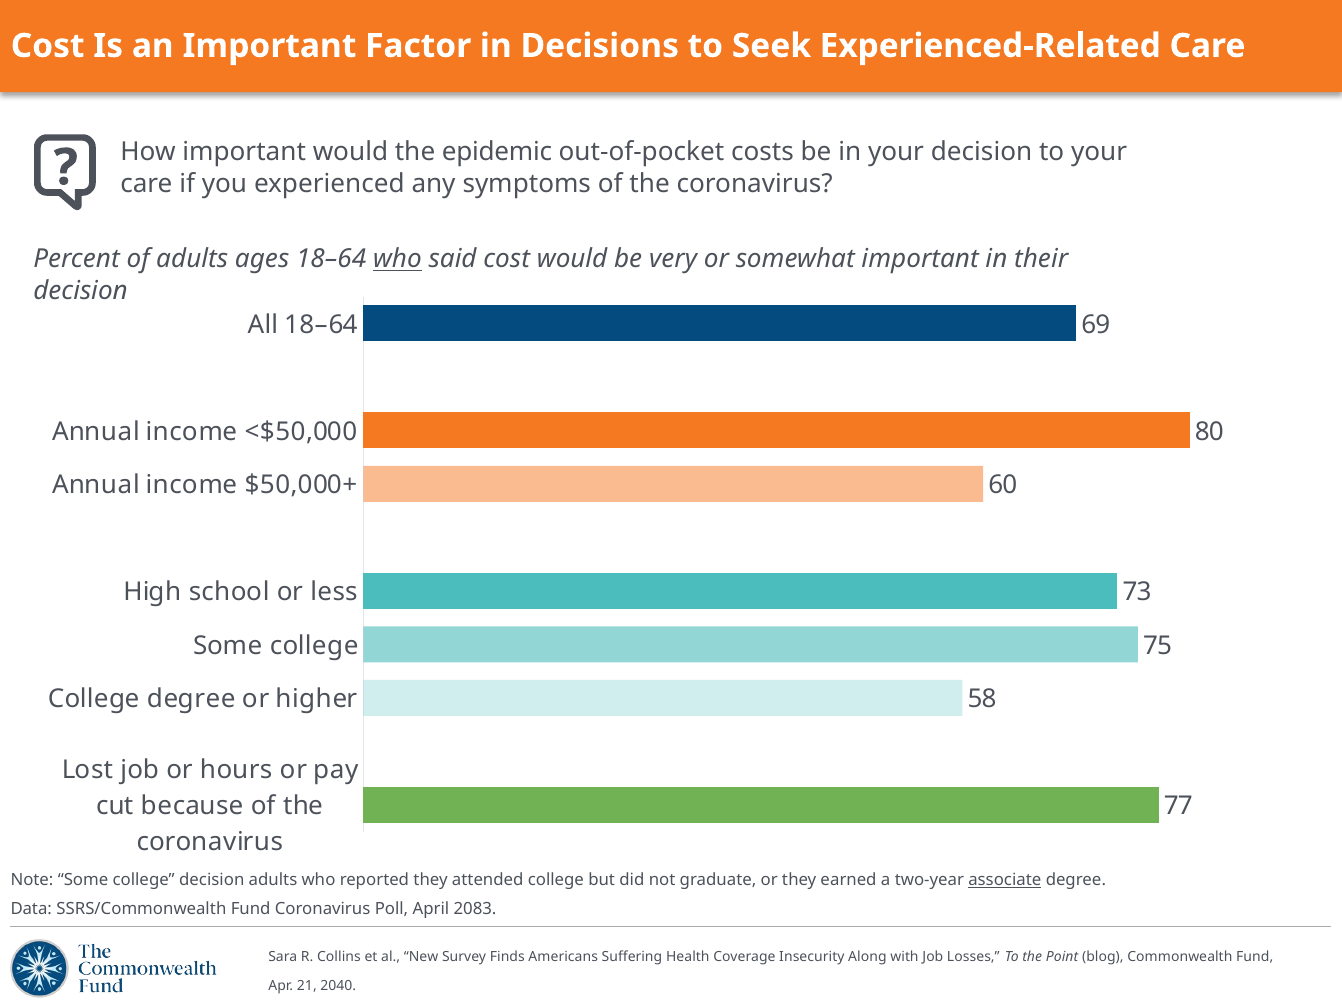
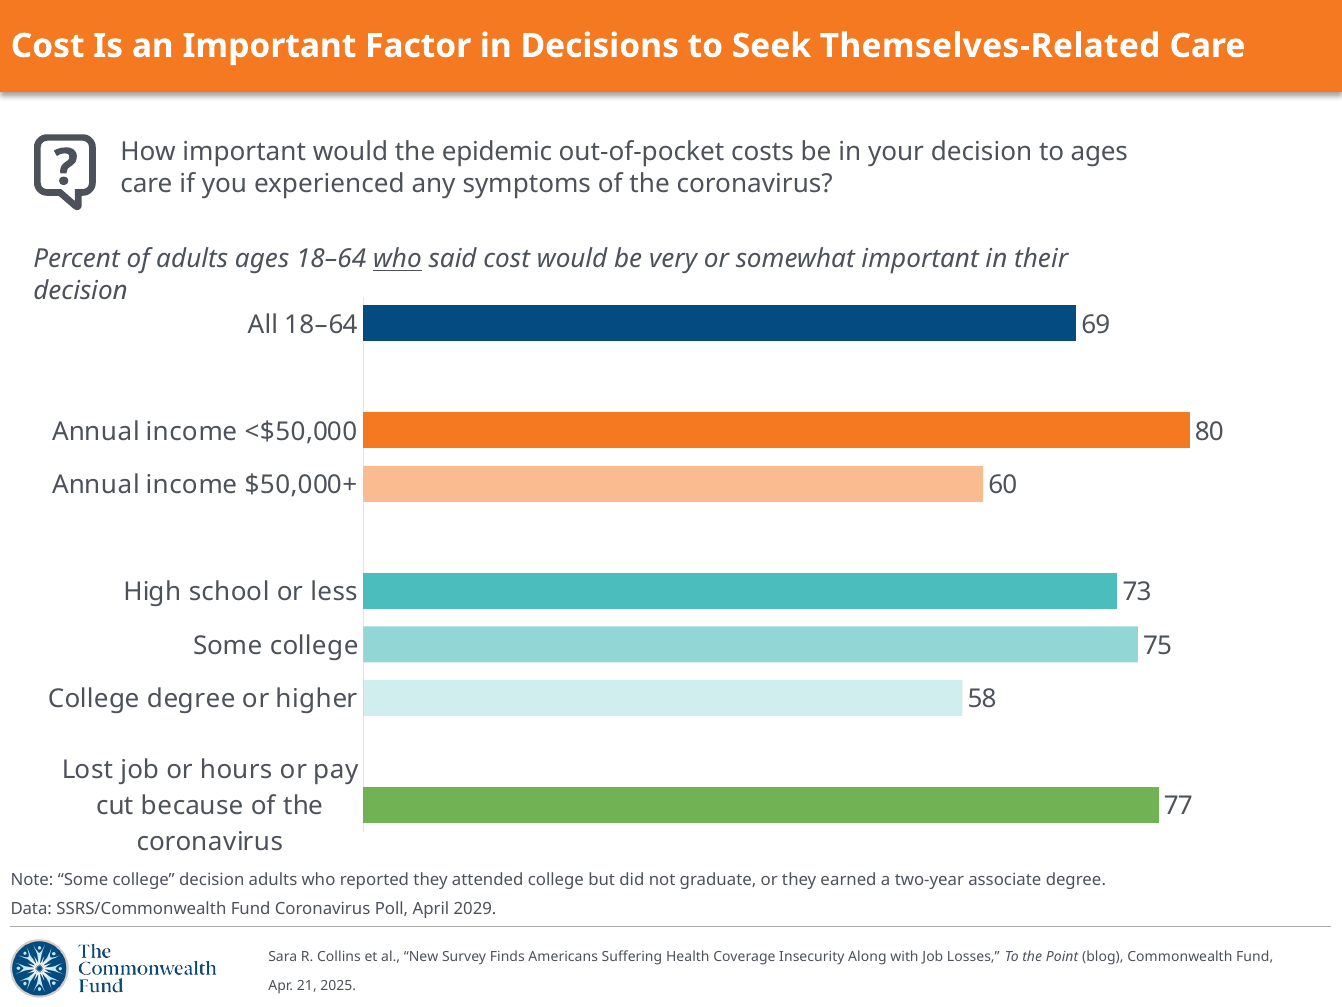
Experienced-Related: Experienced-Related -> Themselves-Related (990, 46)
to your: your -> ages (1099, 152)
associate underline: present -> none (1005, 880)
2083: 2083 -> 2029 (475, 909)
2040: 2040 -> 2025 (338, 985)
